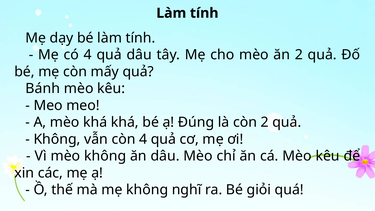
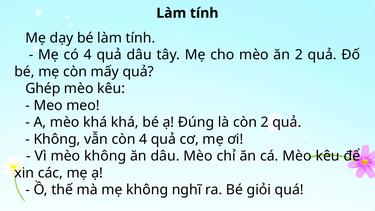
Bánh: Bánh -> Ghép (43, 89)
